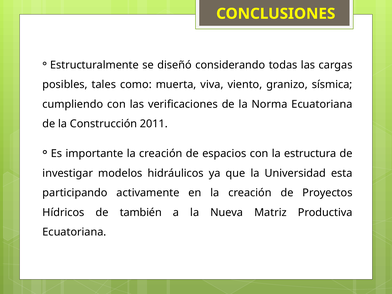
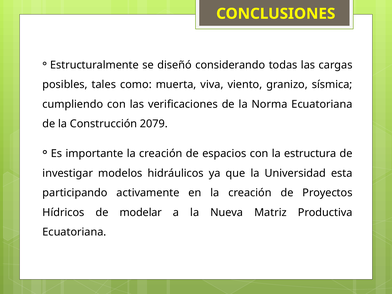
2011: 2011 -> 2079 (154, 124)
también: también -> modelar (141, 212)
